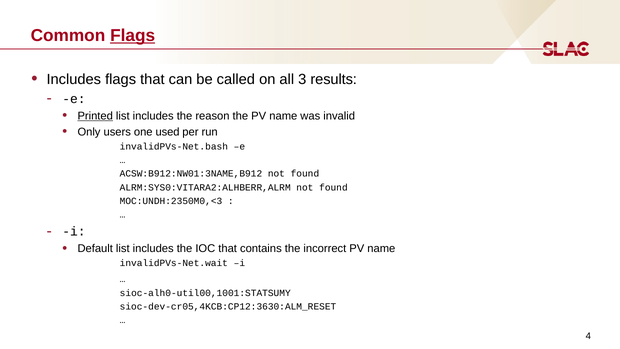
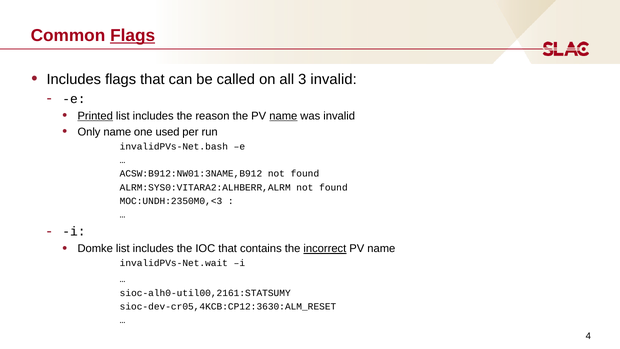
3 results: results -> invalid (334, 79)
name underline: none -> present (283, 116)
Only users: users -> name (117, 132)
Default: Default -> Domke (95, 248)
incorrect underline: none -> present (325, 248)
sioc-alh0-util00,1001:STATSUMY: sioc-alh0-util00,1001:STATSUMY -> sioc-alh0-util00,2161:STATSUMY (205, 293)
